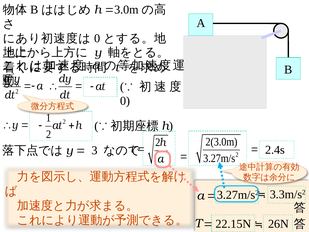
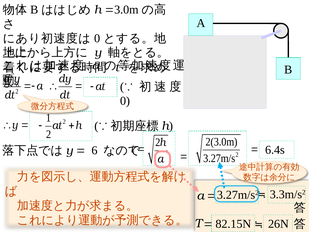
2.4s: 2.4s -> 6.4s (275, 150)
3: 3 -> 6 (95, 150)
22.15N: 22.15N -> 82.15N (233, 224)
